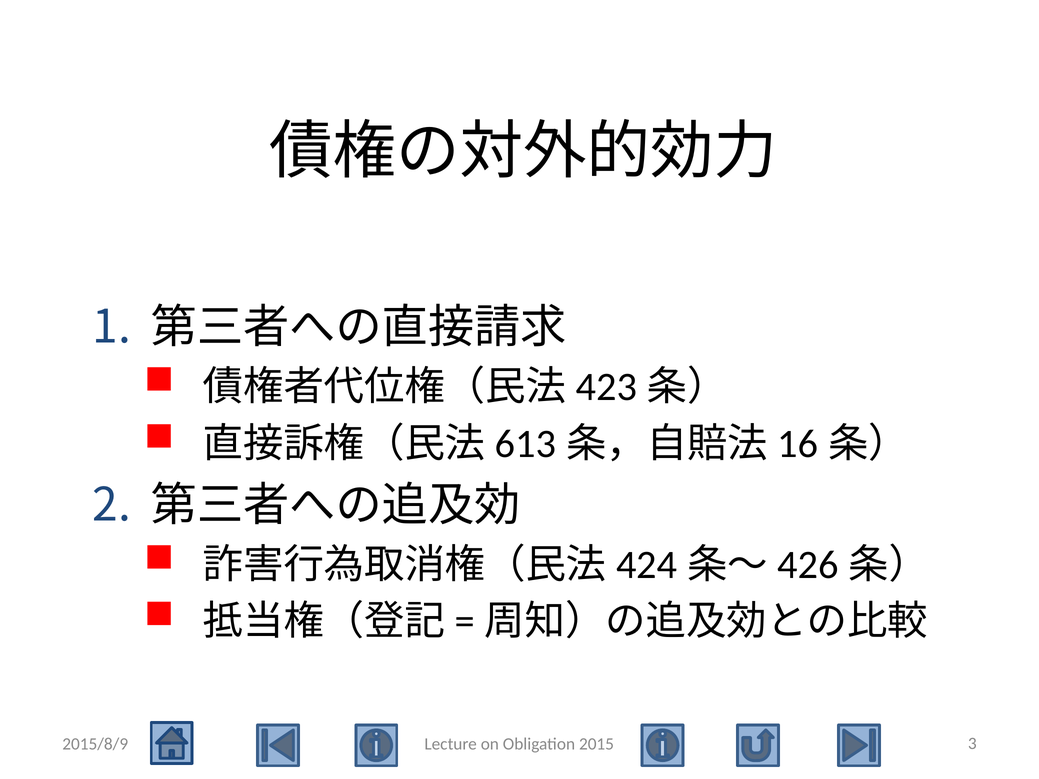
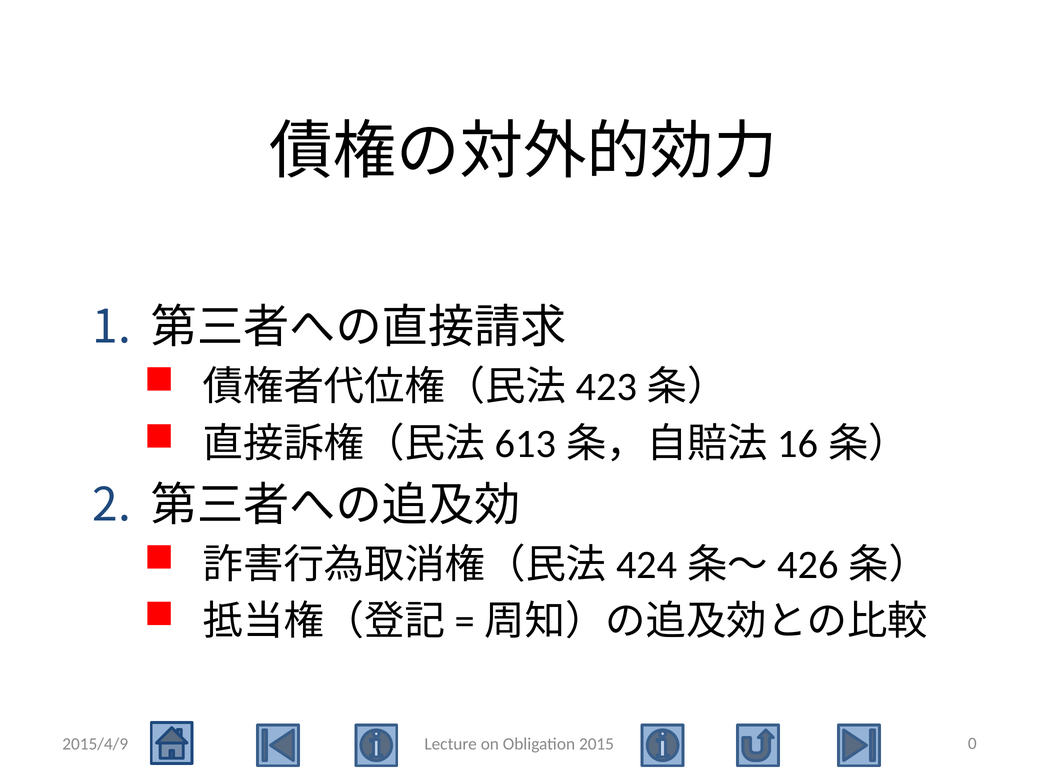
2015/8/9: 2015/8/9 -> 2015/4/9 (95, 744)
3: 3 -> 0 (972, 744)
